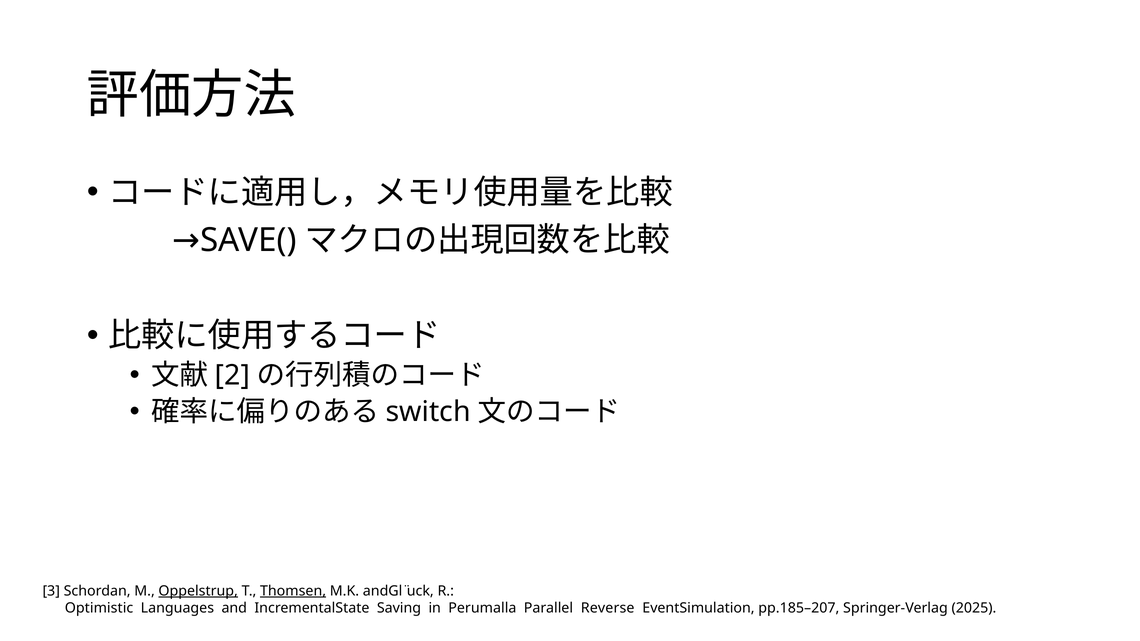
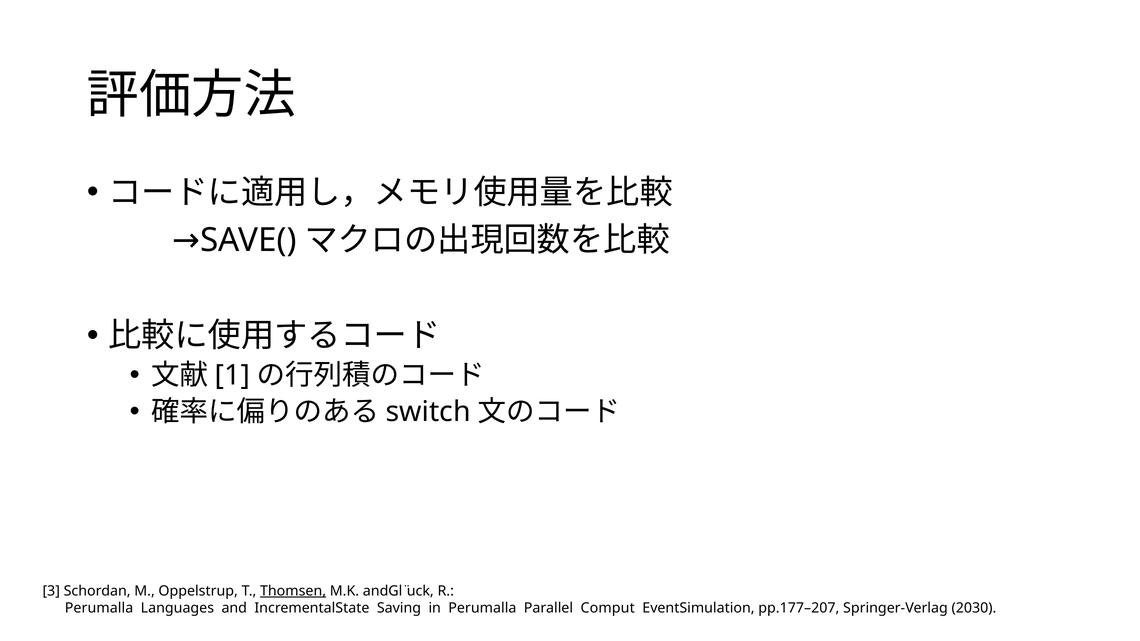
2: 2 -> 1 (232, 375)
Oppelstrup underline: present -> none (198, 591)
Optimistic: Optimistic -> Perumalla (99, 608)
Reverse: Reverse -> Comput (608, 608)
pp.185–207: pp.185–207 -> pp.177–207 (799, 608)
2025: 2025 -> 2030 (974, 608)
